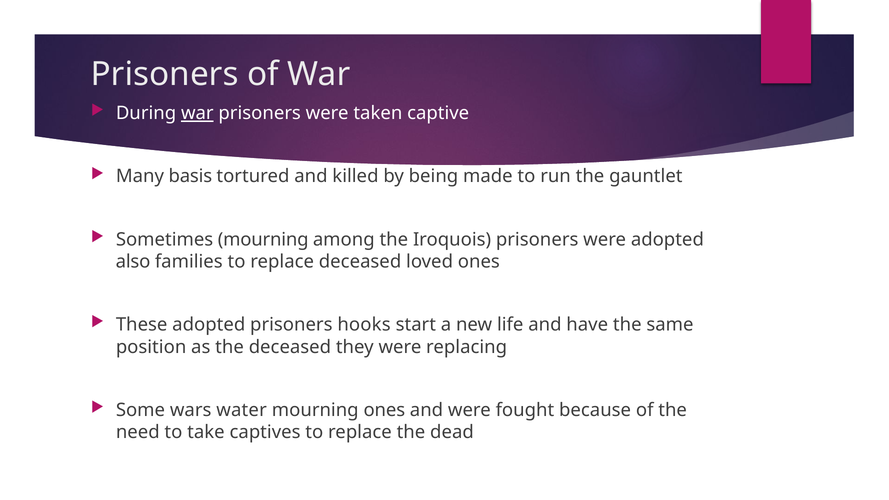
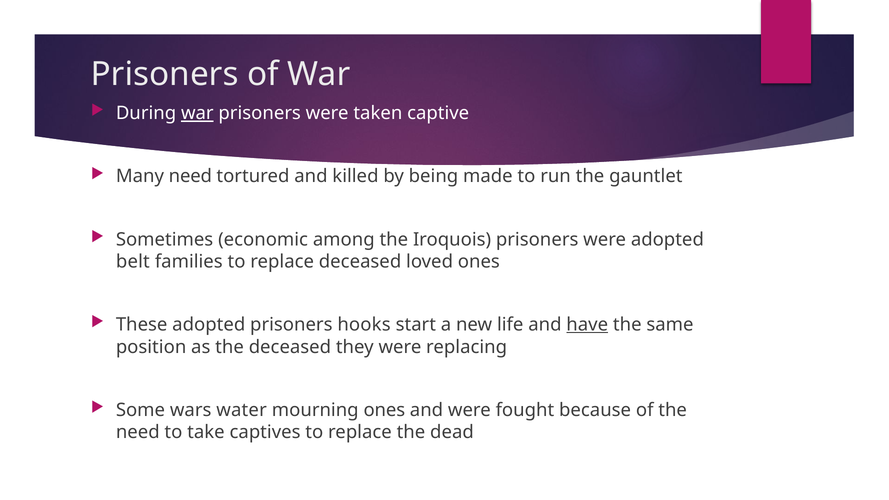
Many basis: basis -> need (190, 176)
Sometimes mourning: mourning -> economic (263, 239)
also: also -> belt (133, 262)
have underline: none -> present (587, 325)
